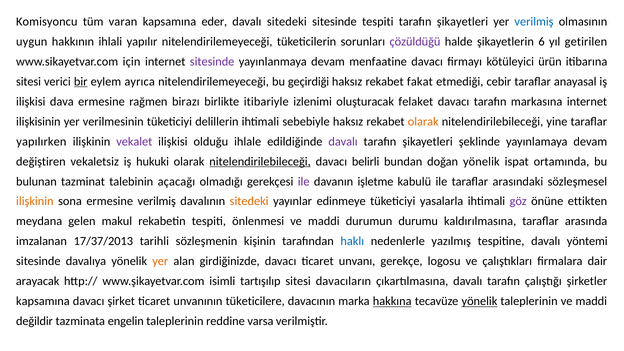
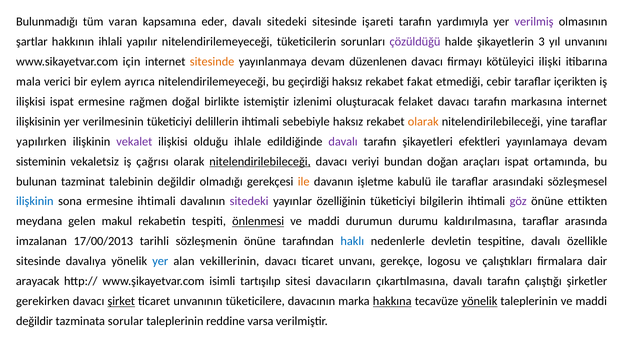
Komisyoncu: Komisyoncu -> Bulunmadığı (47, 22)
sitesinde tespiti: tespiti -> işareti (378, 22)
şikayetleri: şikayetleri -> yardımıyla (462, 22)
verilmiş colour: blue -> purple (534, 22)
uygun: uygun -> şartlar (32, 41)
6: 6 -> 3 (542, 41)
getirilen: getirilen -> unvanını (586, 41)
sitesinde colour: purple -> orange (212, 61)
menfaatine: menfaatine -> düzenlenen (378, 61)
ürün: ürün -> ilişki (550, 61)
sitesi: sitesi -> mala (28, 81)
bir underline: present -> none (81, 81)
anayasal: anayasal -> içerikten (575, 81)
ilişkisi dava: dava -> ispat (62, 101)
birazı: birazı -> doğal (186, 101)
itibariyle: itibariyle -> istemiştir (266, 101)
şeklinde: şeklinde -> efektleri (479, 141)
değiştiren: değiştiren -> sisteminin (41, 161)
hukuki: hukuki -> çağrısı (152, 161)
belirli: belirli -> veriyi (366, 161)
doğan yönelik: yönelik -> araçları (481, 161)
talebinin açacağı: açacağı -> değildir (176, 181)
ile colour: purple -> orange (304, 181)
ilişkinin colour: orange -> blue (35, 201)
ermesine verilmiş: verilmiş -> ihtimali (157, 201)
sitedeki colour: orange -> purple (249, 201)
edinmeye: edinmeye -> özelliğinin (341, 201)
yasalarla: yasalarla -> bilgilerin (442, 201)
önlenmesi underline: none -> present (258, 221)
17/37/2013: 17/37/2013 -> 17/00/2013 (103, 241)
sözleşmenin kişinin: kişinin -> önüne (260, 241)
yazılmış: yazılmış -> devletin (451, 241)
yöntemi: yöntemi -> özellikle (587, 241)
yer colour: orange -> blue (160, 261)
girdiğinizde: girdiğinizde -> vekillerinin (230, 261)
kapsamına: kapsamına -> gerekirken (43, 301)
şirket underline: none -> present (121, 301)
engelin: engelin -> sorular (126, 321)
